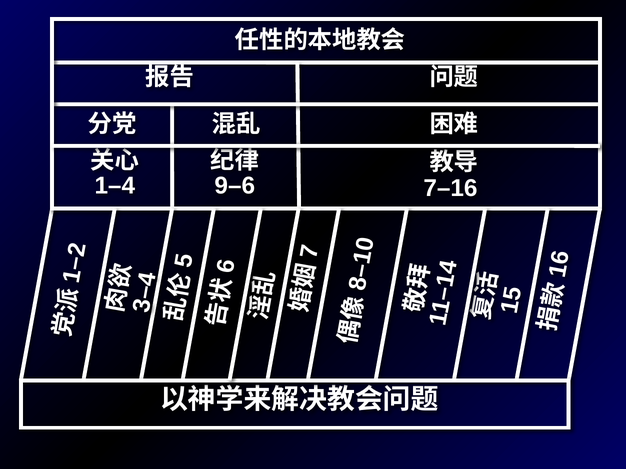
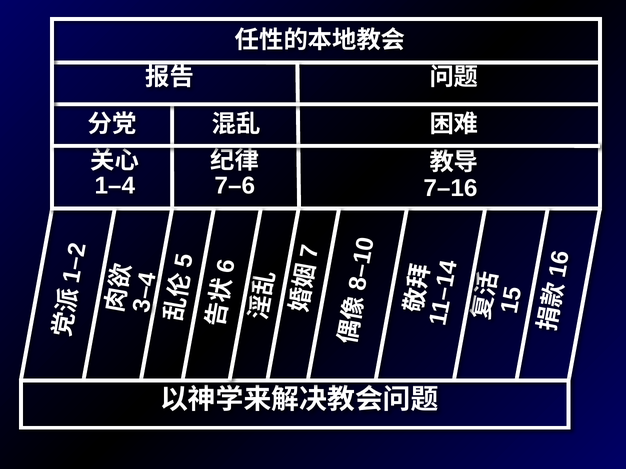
9–6: 9–6 -> 7–6 (235, 186)
